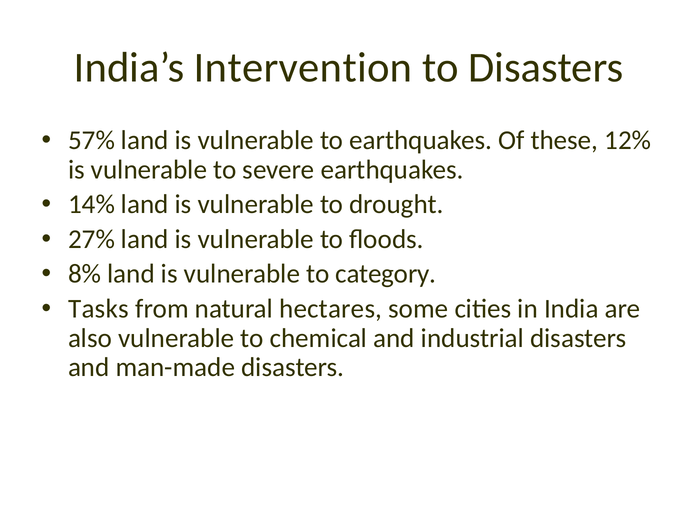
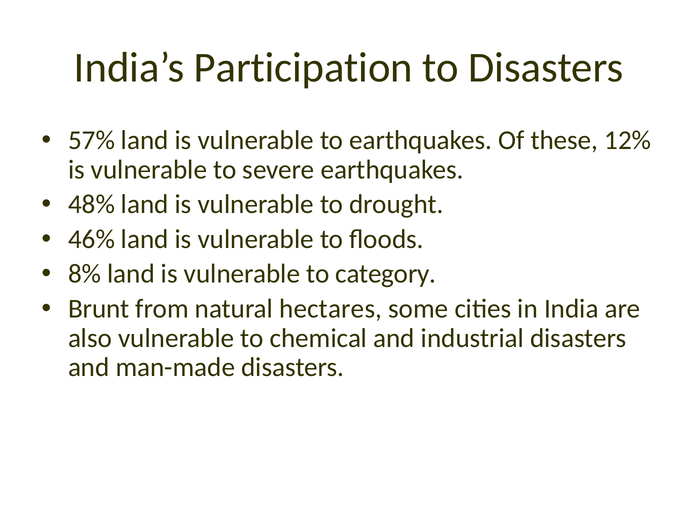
Intervention: Intervention -> Participation (303, 68)
14%: 14% -> 48% (91, 204)
27%: 27% -> 46% (91, 239)
Tasks: Tasks -> Brunt (99, 309)
